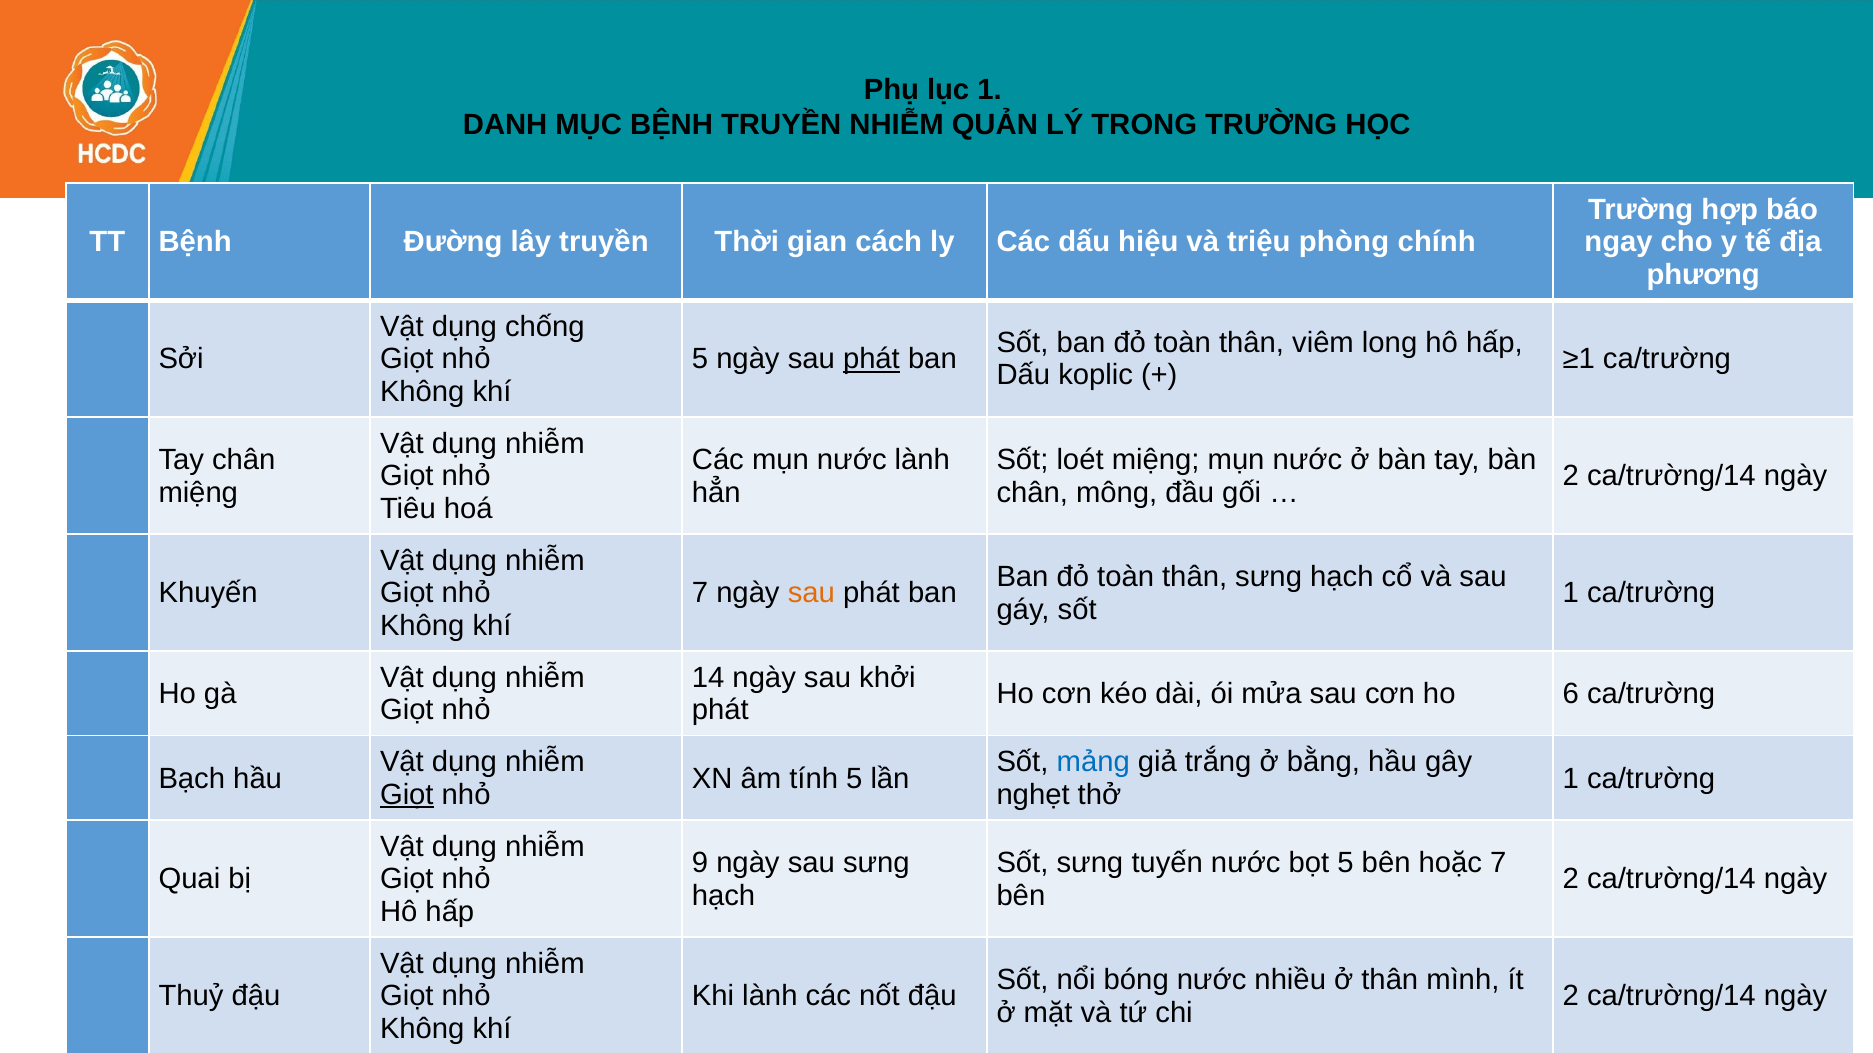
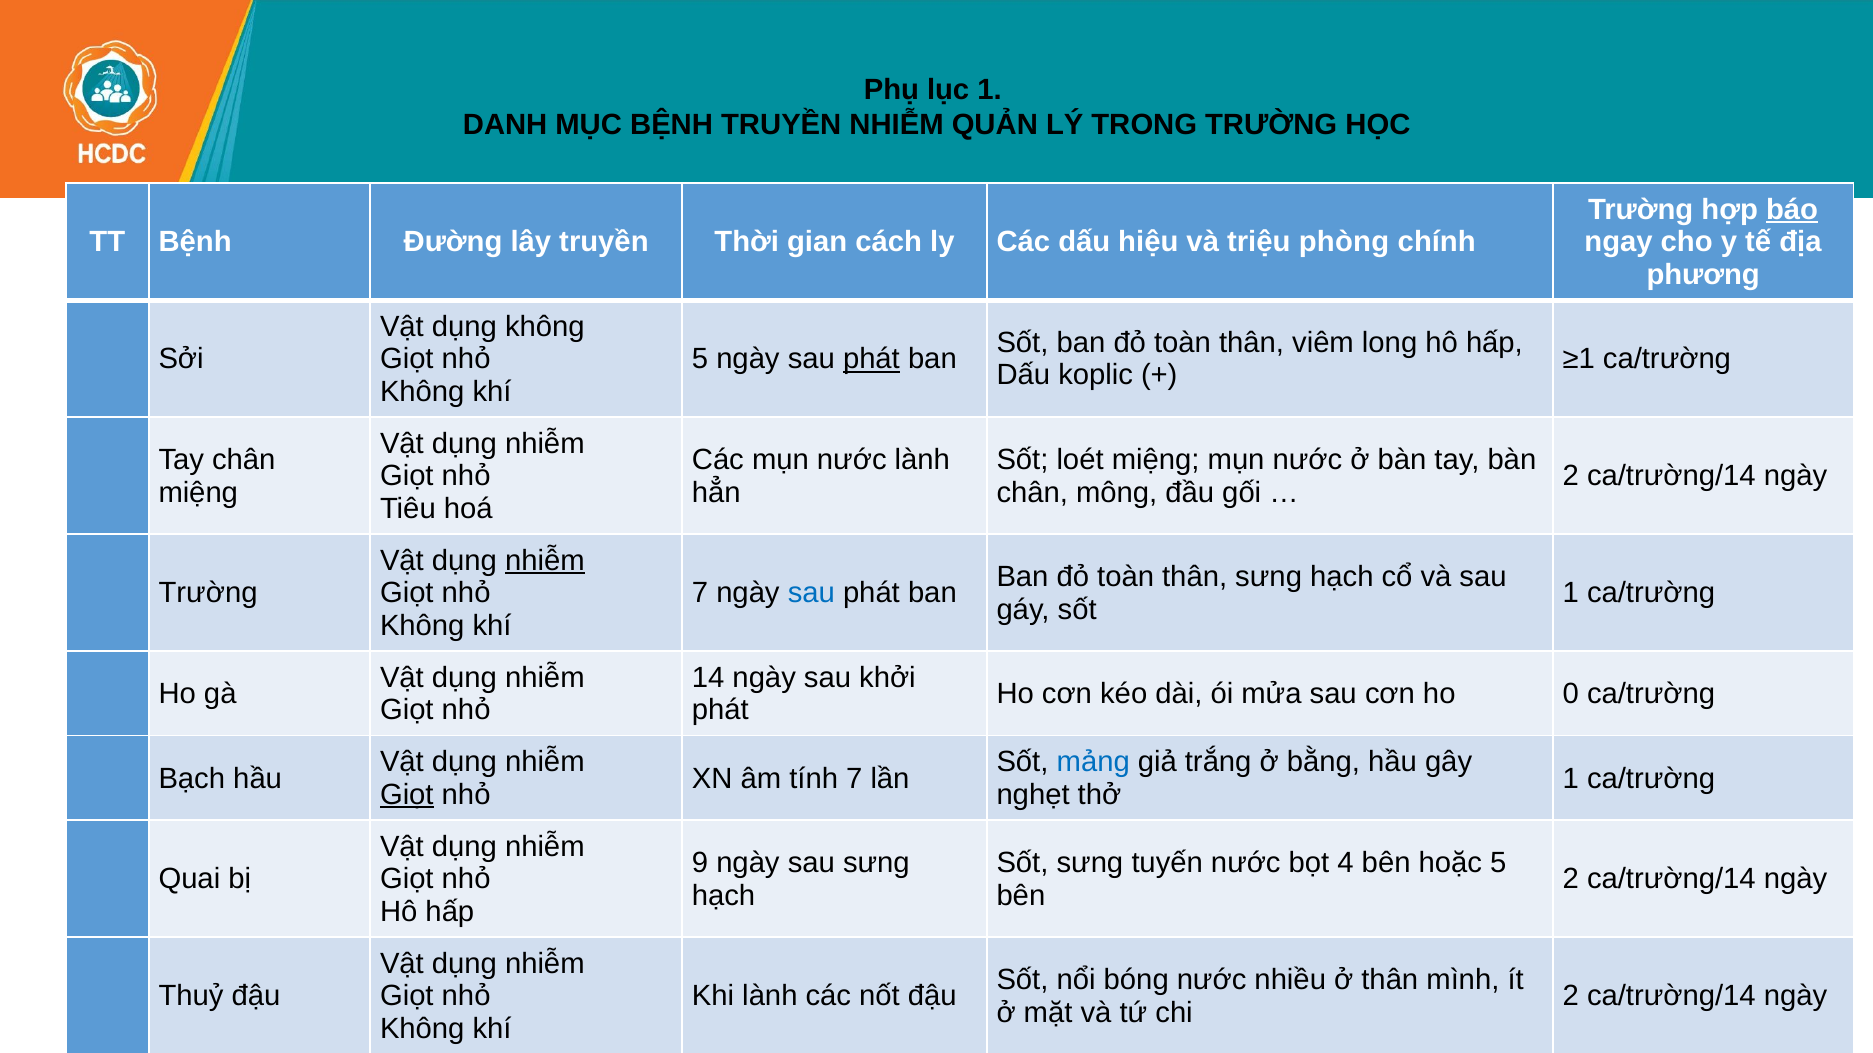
báo underline: none -> present (1792, 210)
dụng chống: chống -> không (545, 327)
nhiễm underline: none -> present (545, 561)
Khuyến: Khuyến -> Trường (208, 593)
sau colour: orange -> blue (811, 593)
6: 6 -> 0 (1571, 694)
tính 5: 5 -> 7 (854, 779)
bọt 5: 5 -> 4 (1346, 863)
hoặc 7: 7 -> 5 (1498, 863)
